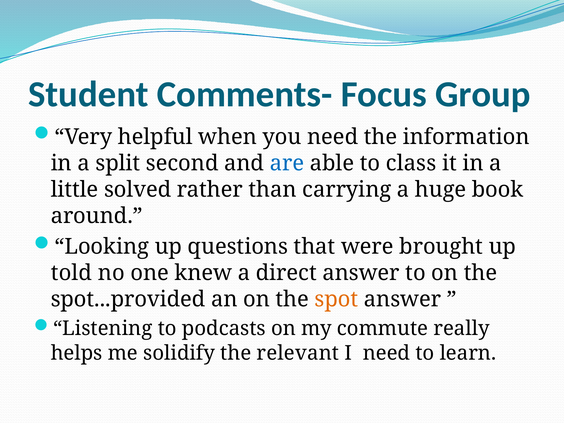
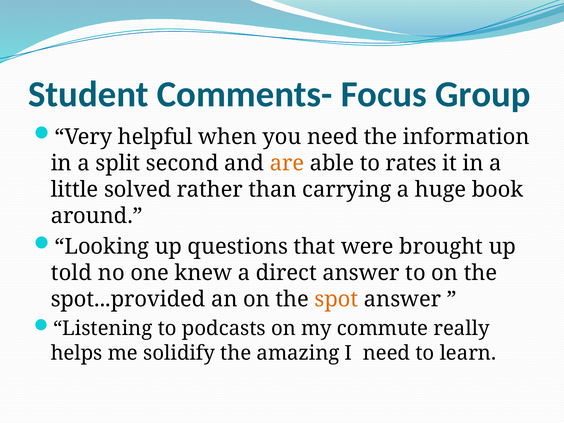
are colour: blue -> orange (287, 163)
class: class -> rates (411, 163)
relevant: relevant -> amazing (298, 353)
